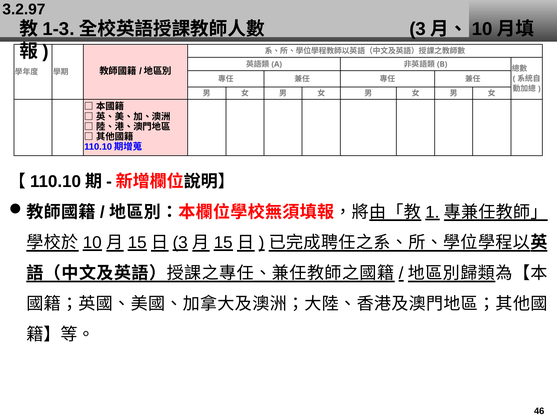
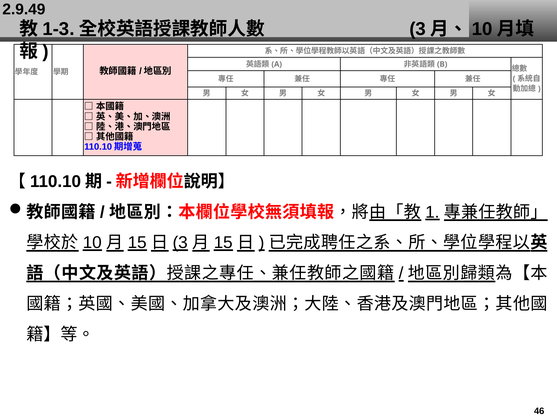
3.2.97: 3.2.97 -> 2.9.49 (24, 9)
